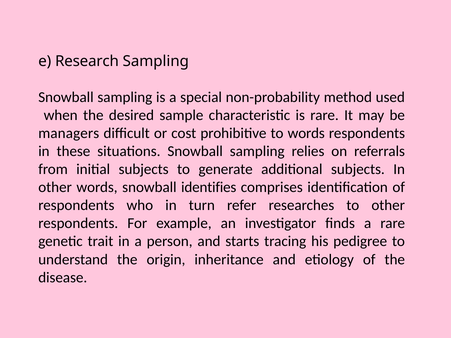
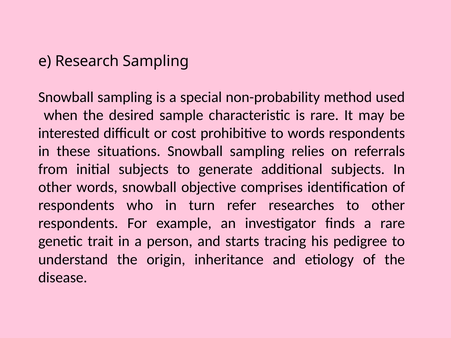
managers: managers -> interested (69, 133)
identifies: identifies -> objective (209, 187)
